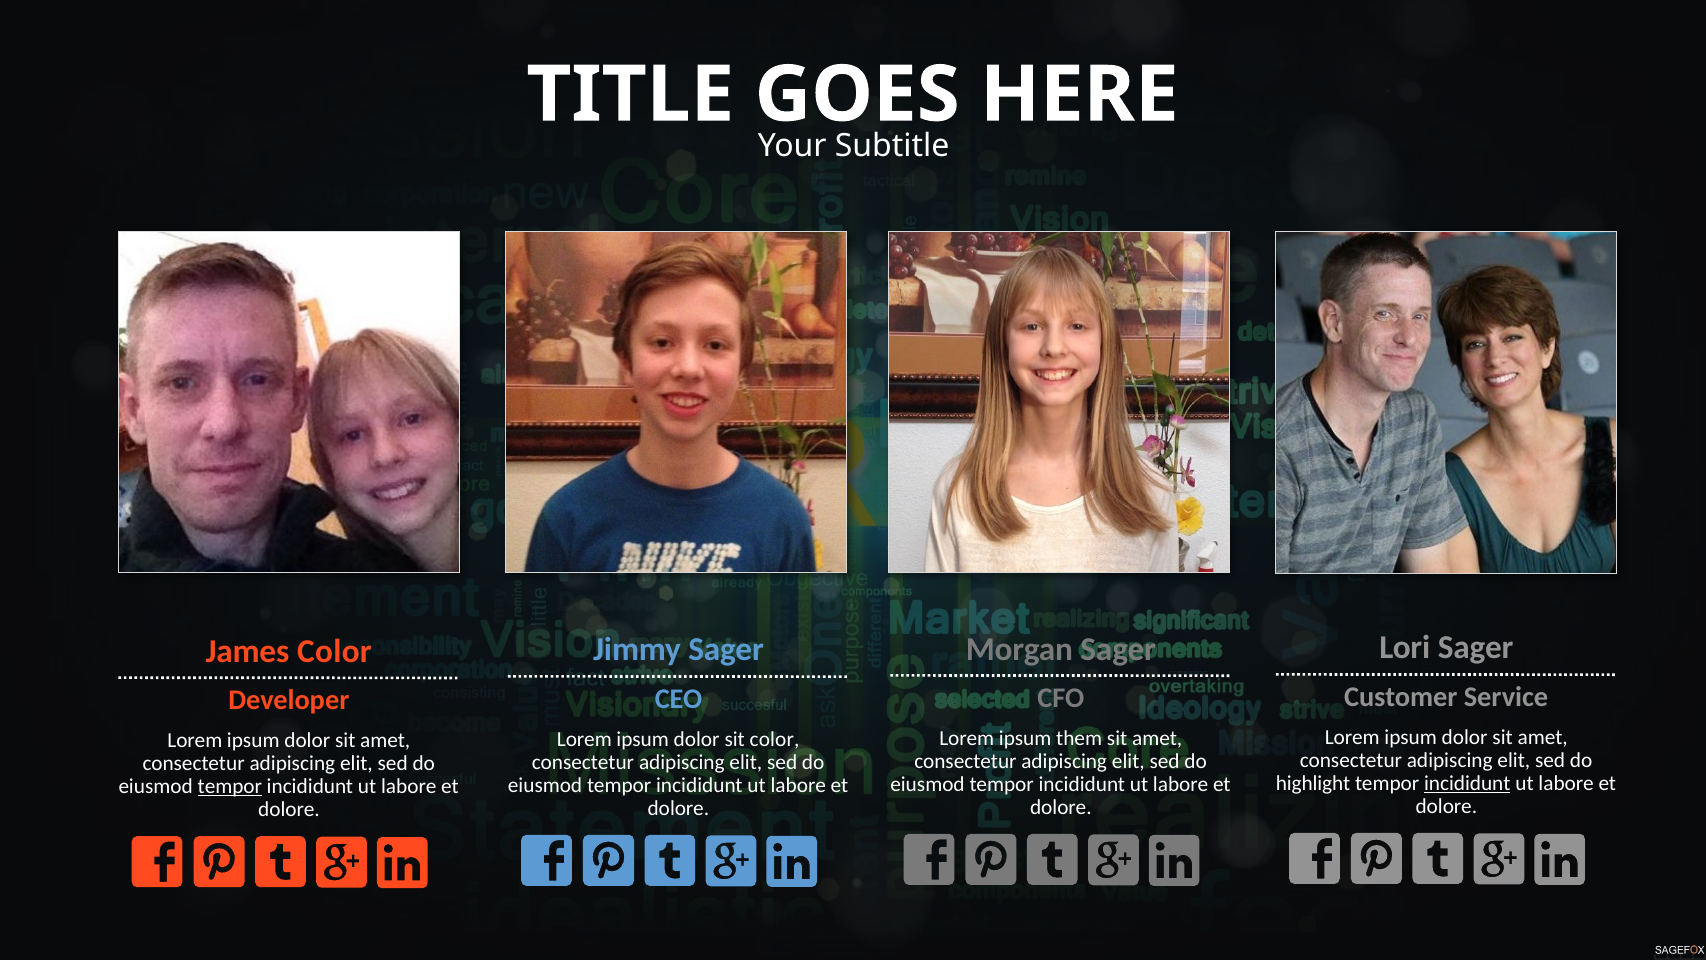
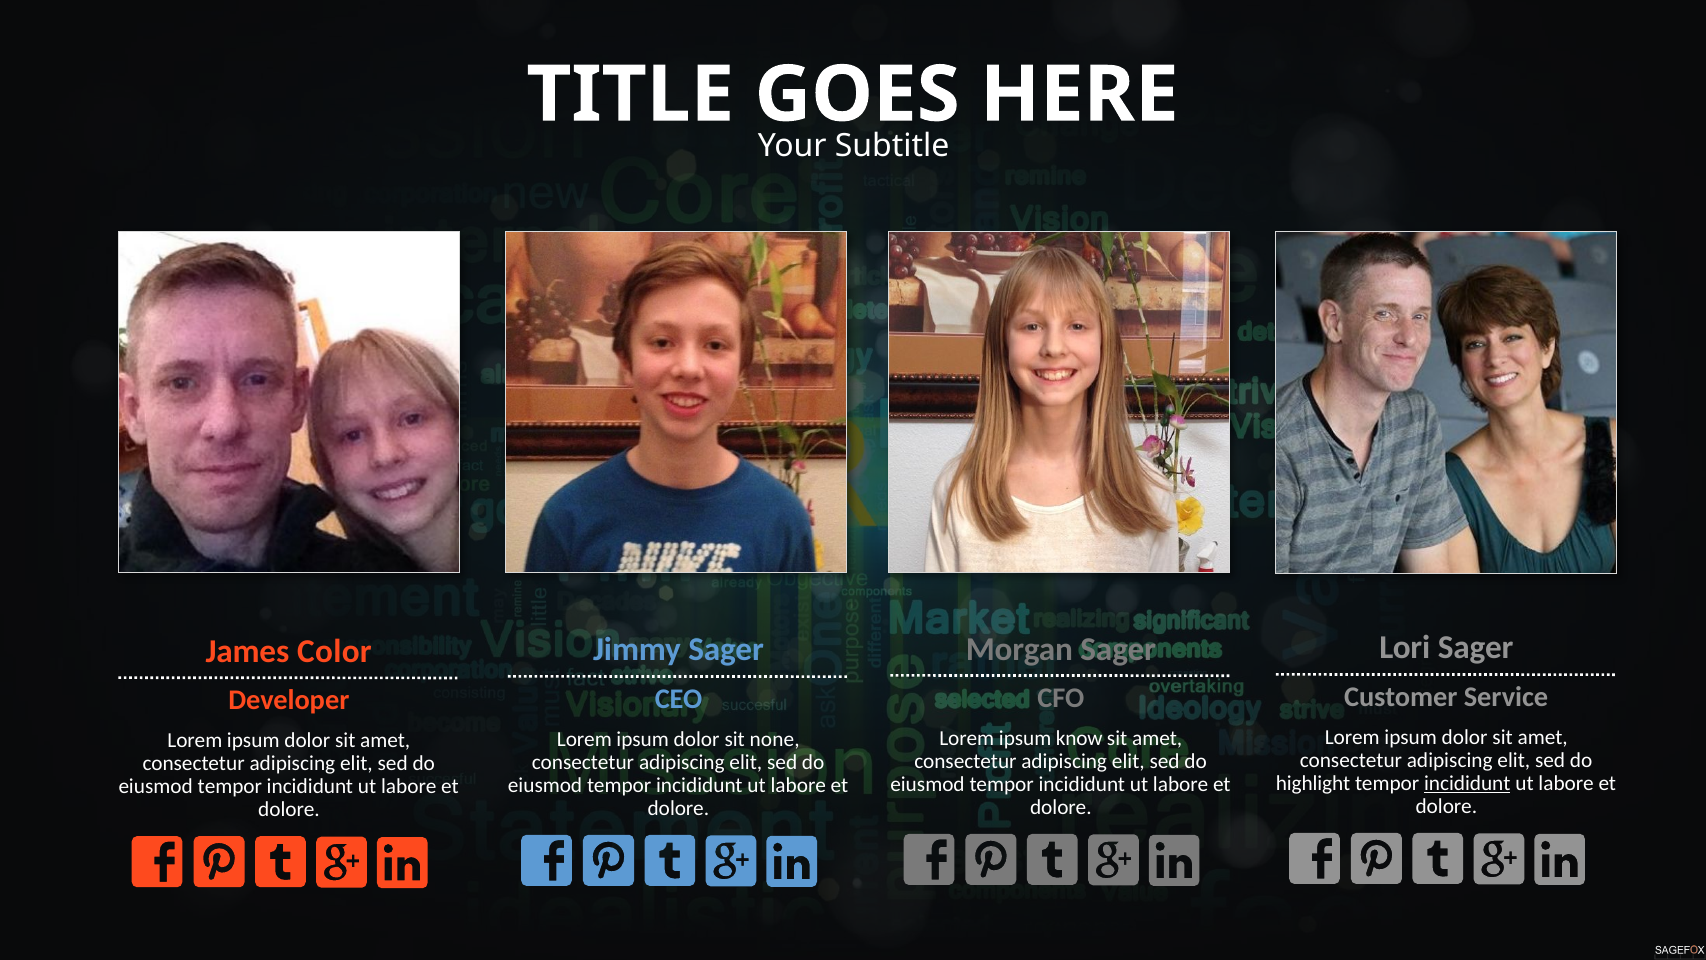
them: them -> know (1079, 738)
sit color: color -> none (775, 739)
tempor underline: present -> none (230, 786)
